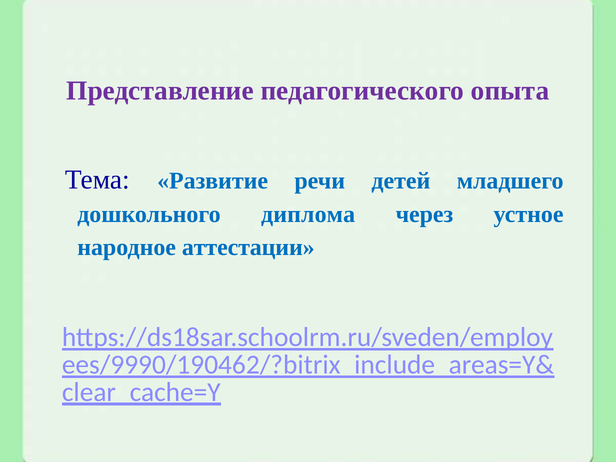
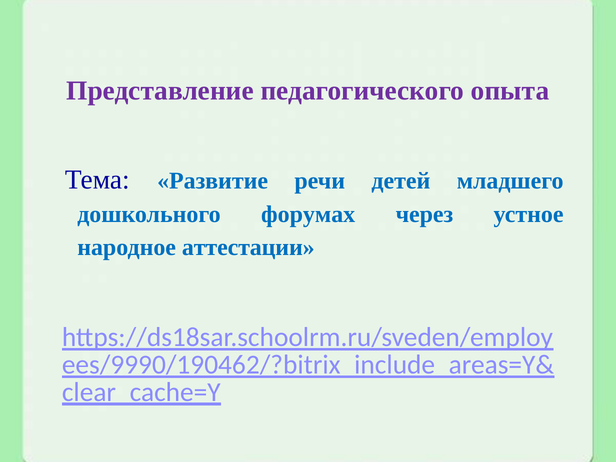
диплома: диплома -> форумах (308, 215)
